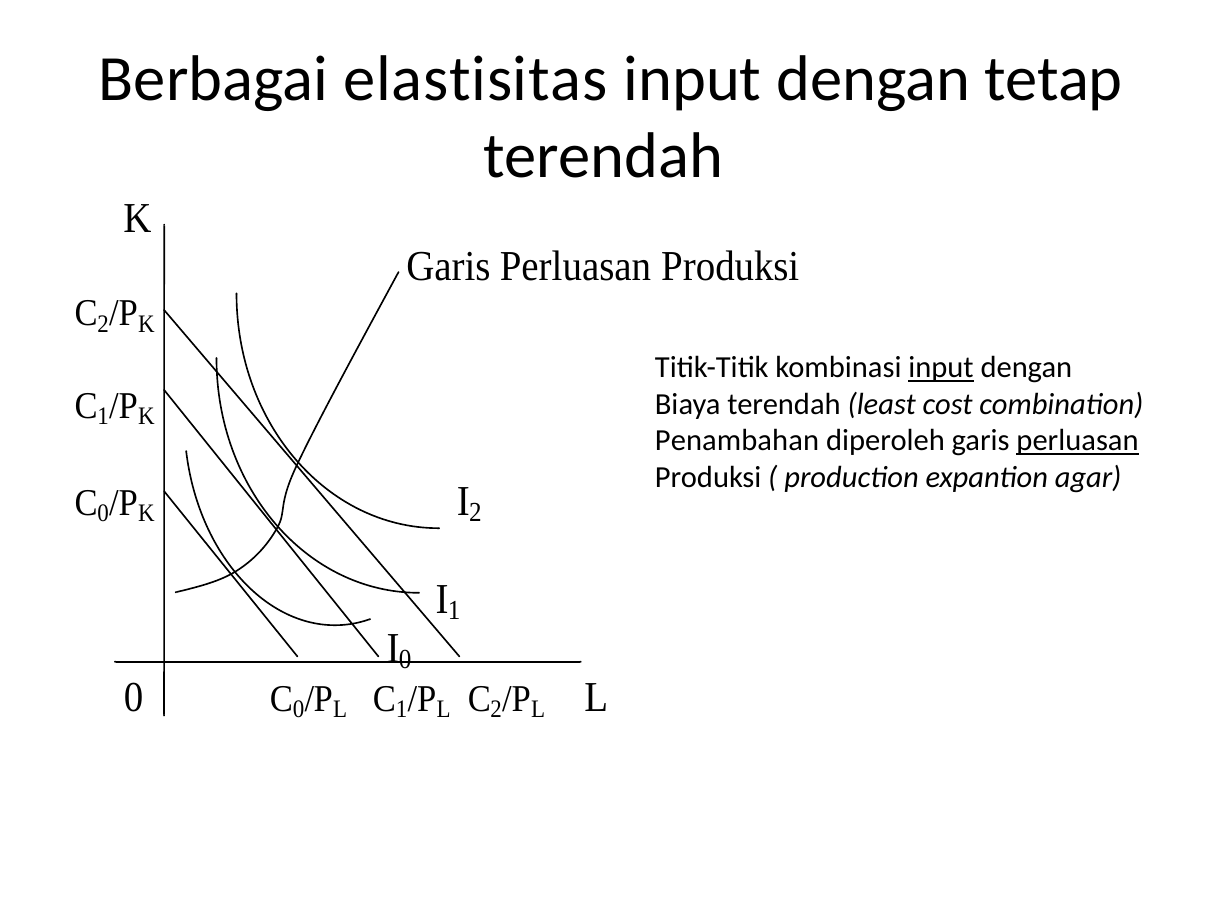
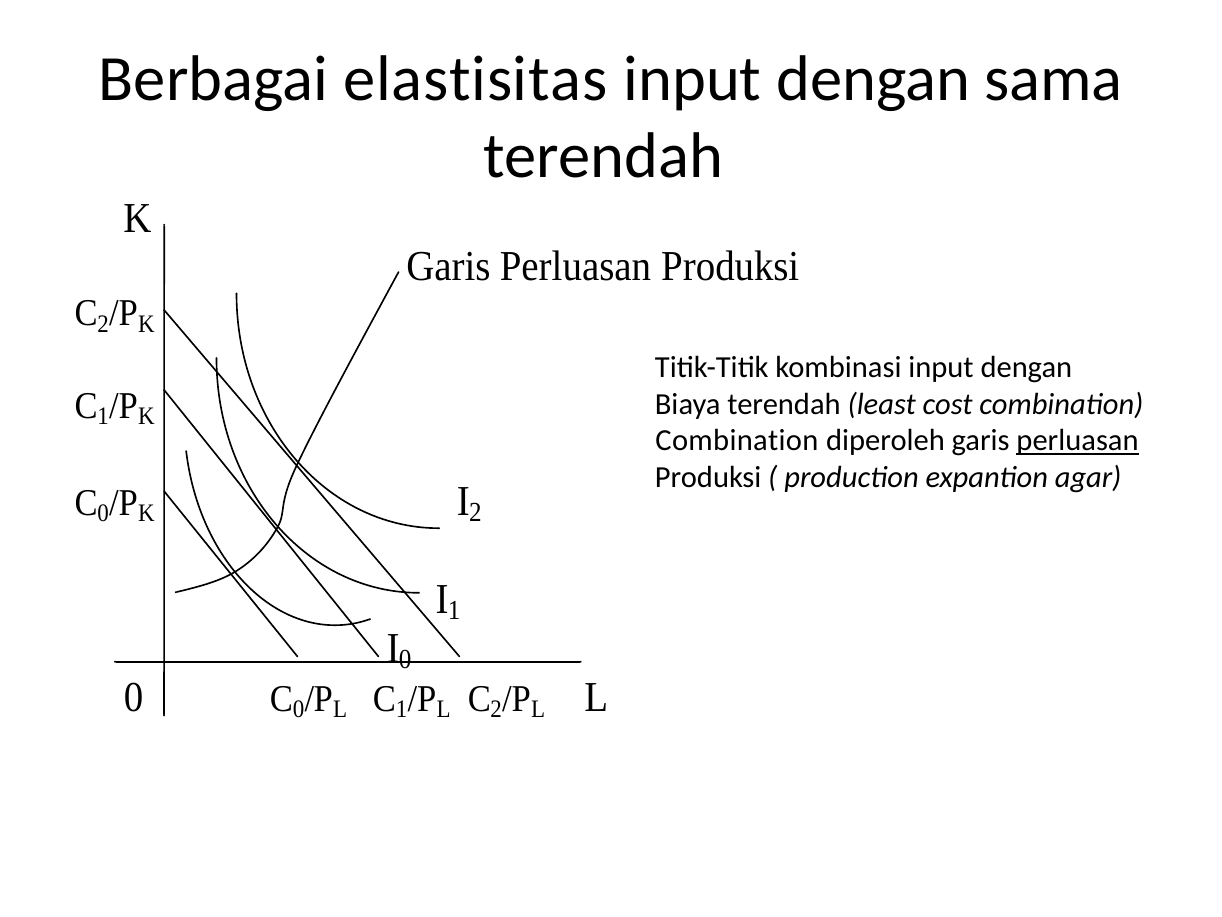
tetap: tetap -> sama (1054, 79)
input underline: present -> none (941, 367)
Penambahan: Penambahan -> Combination (737, 441)
